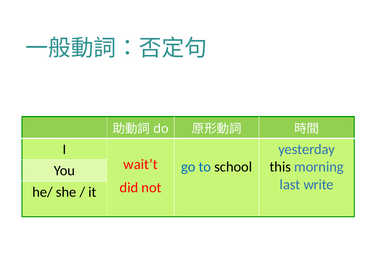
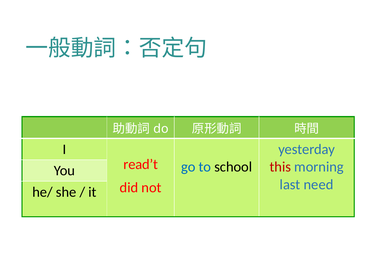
wait’t: wait’t -> read’t (141, 164)
this colour: black -> red (280, 167)
write: write -> need (318, 185)
